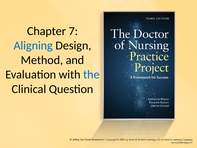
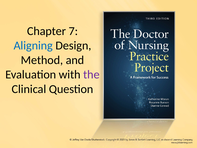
the colour: blue -> purple (91, 74)
